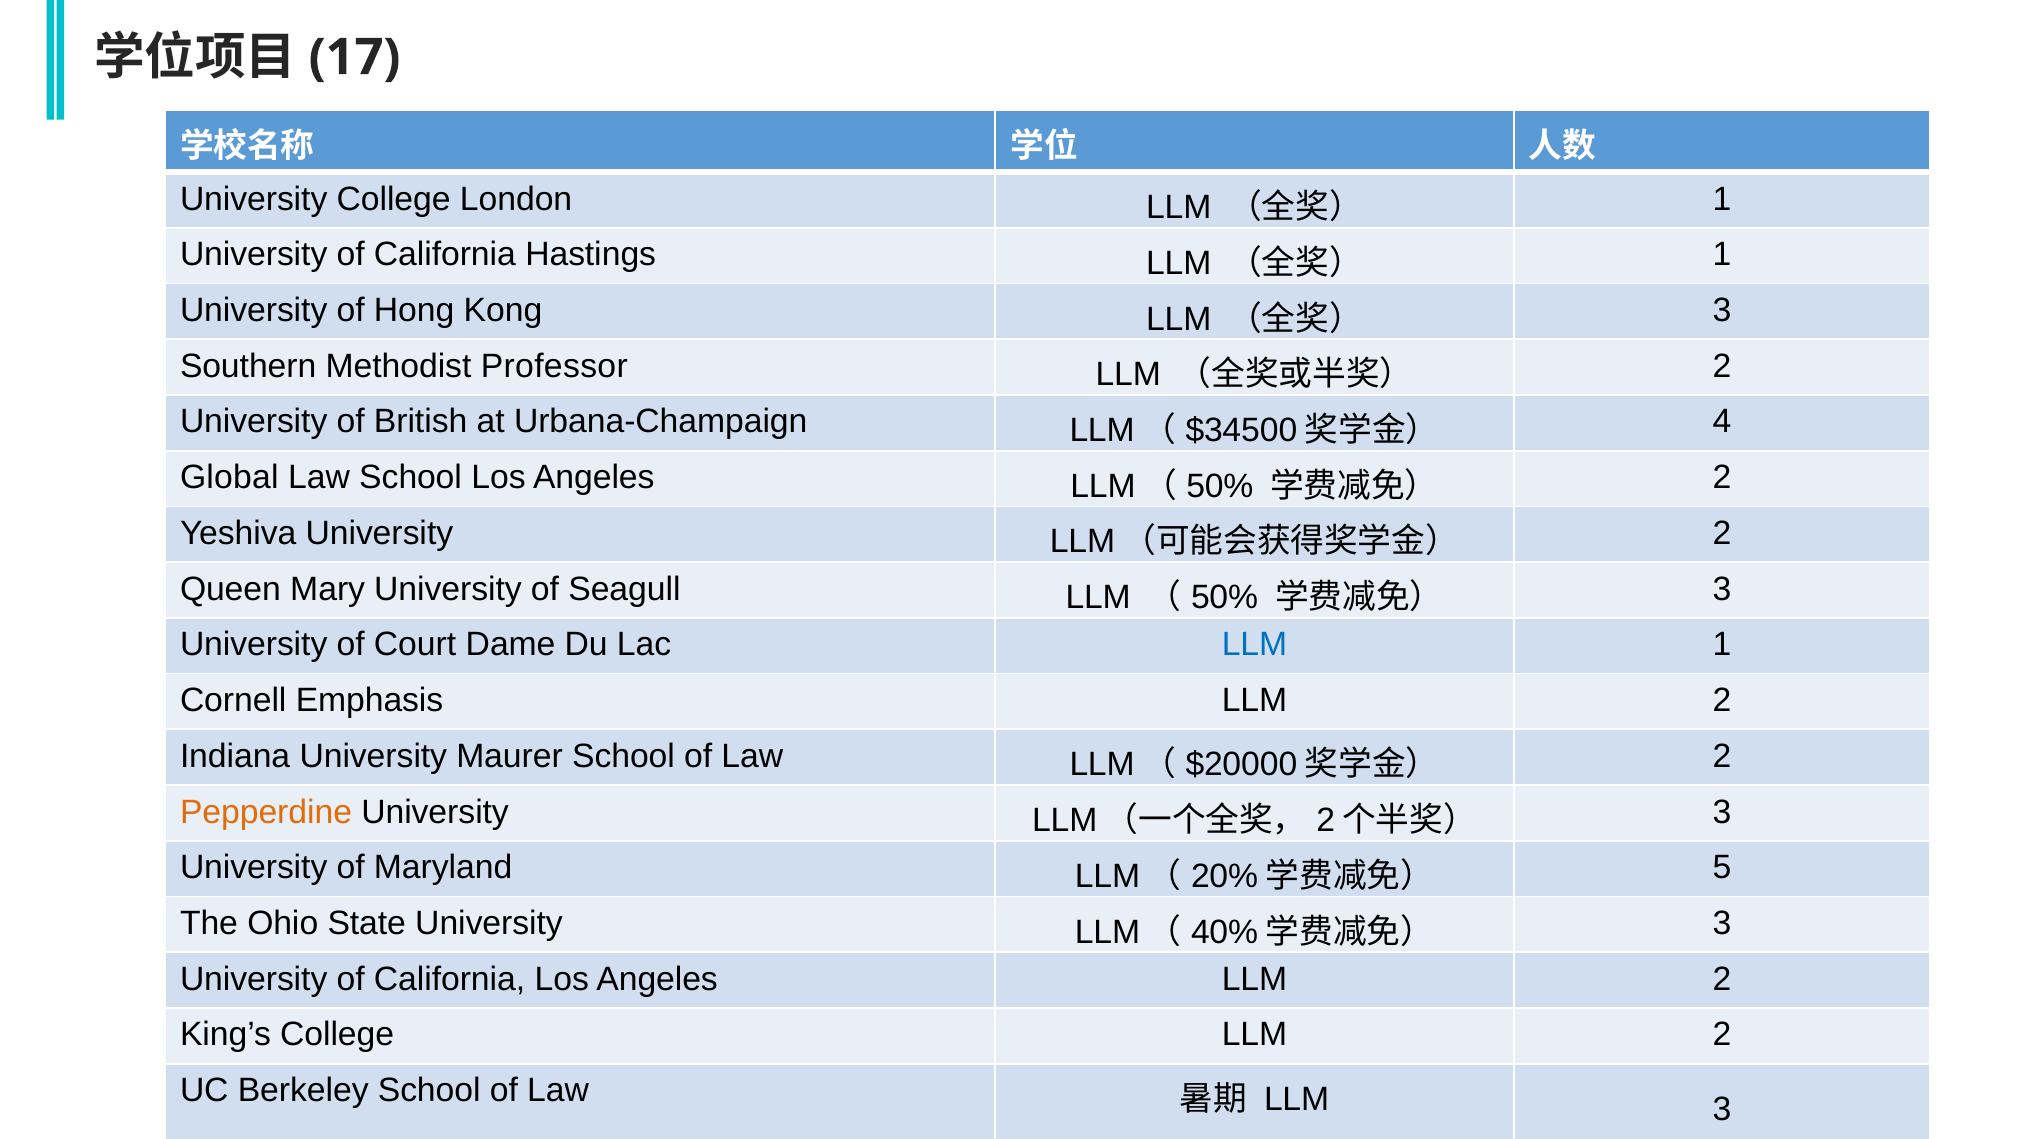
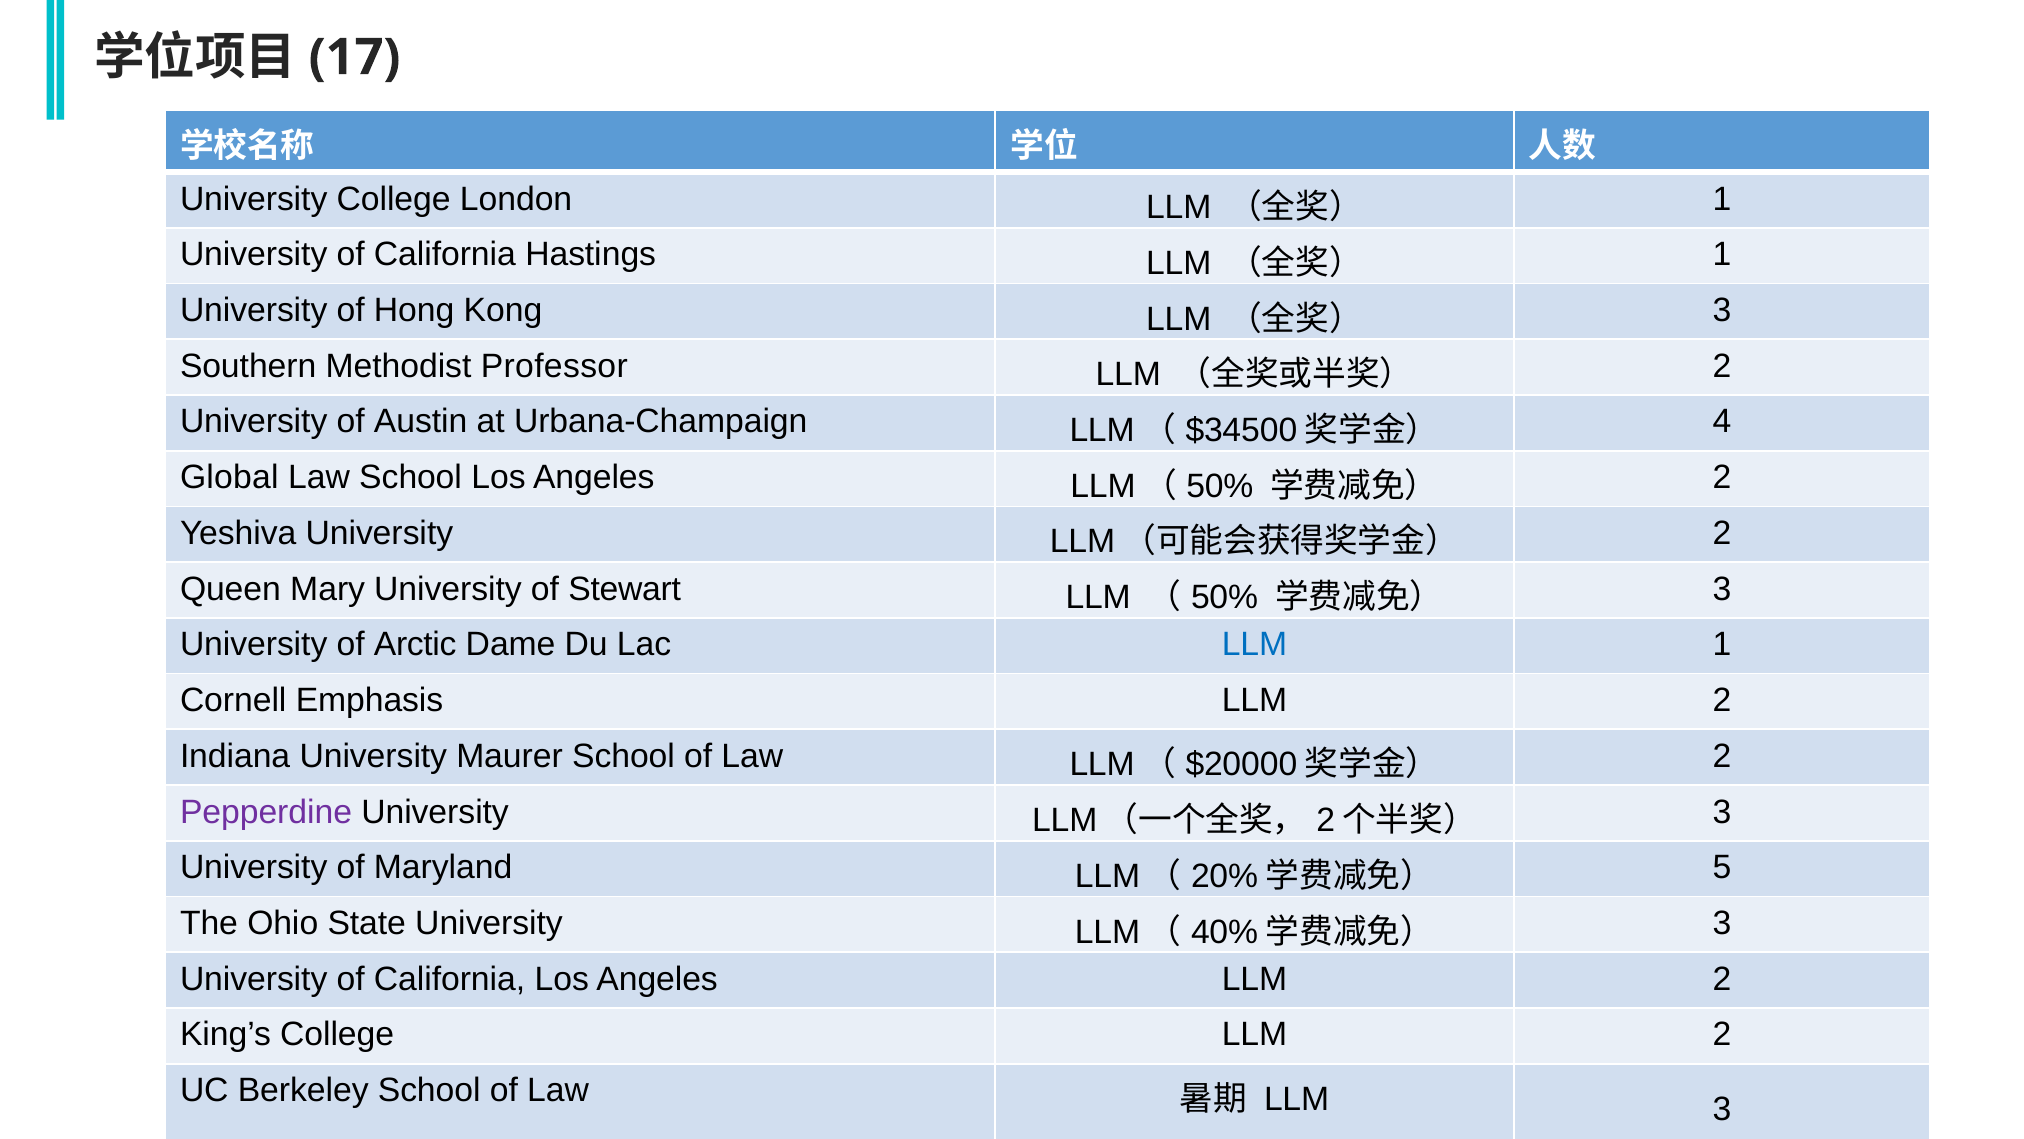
British: British -> Austin (421, 422)
Seagull: Seagull -> Stewart (625, 589)
Court: Court -> Arctic (415, 644)
Pepperdine colour: orange -> purple (266, 812)
